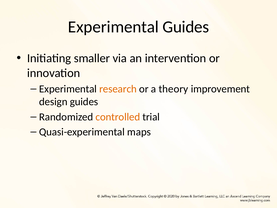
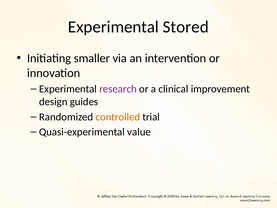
Experimental Guides: Guides -> Stored (186, 27)
research colour: orange -> purple (118, 89)
theory: theory -> clinical (173, 89)
maps: maps -> value (139, 132)
